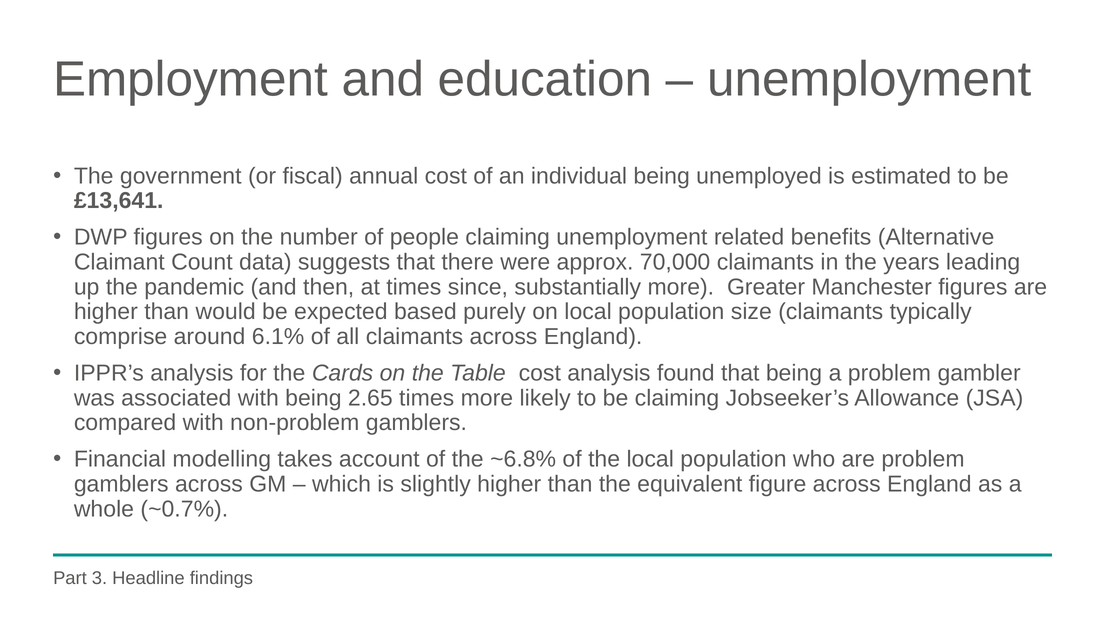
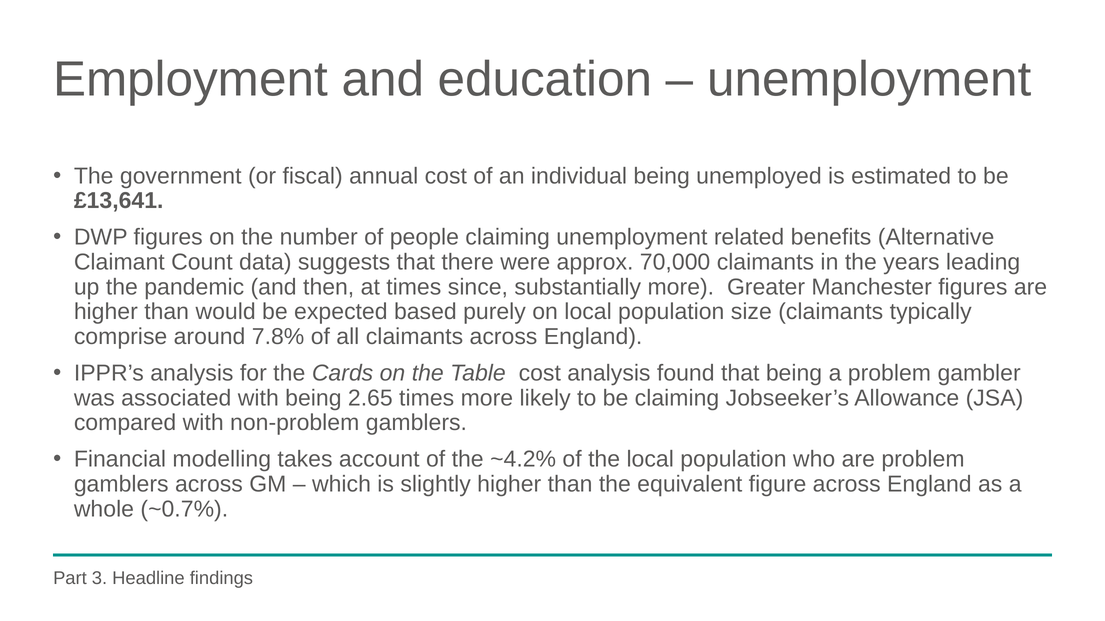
6.1%: 6.1% -> 7.8% (278, 337)
~6.8%: ~6.8% -> ~4.2% (523, 460)
